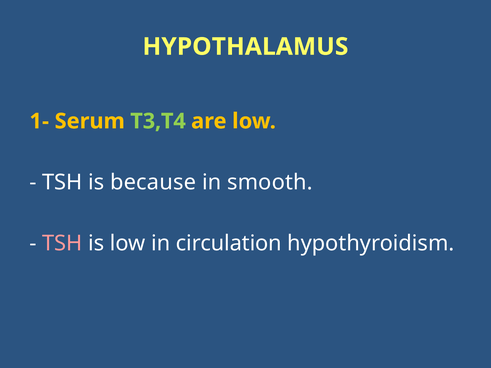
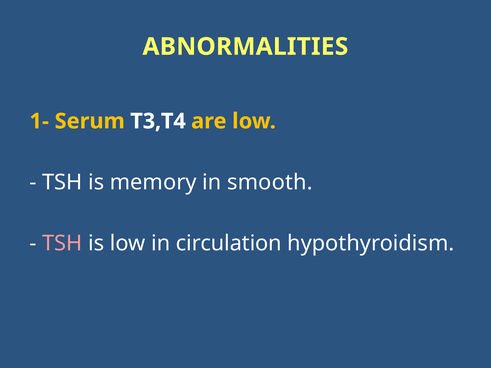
HYPOTHALAMUS: HYPOTHALAMUS -> ABNORMALITIES (245, 47)
T3,T4 colour: light green -> white (158, 121)
because: because -> memory (153, 182)
